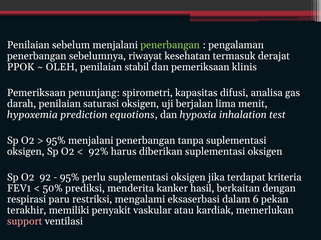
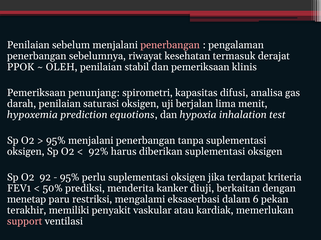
penerbangan colour: light green -> pink (170, 45)
hasil: hasil -> diuji (202, 189)
respirasi: respirasi -> menetap (27, 200)
